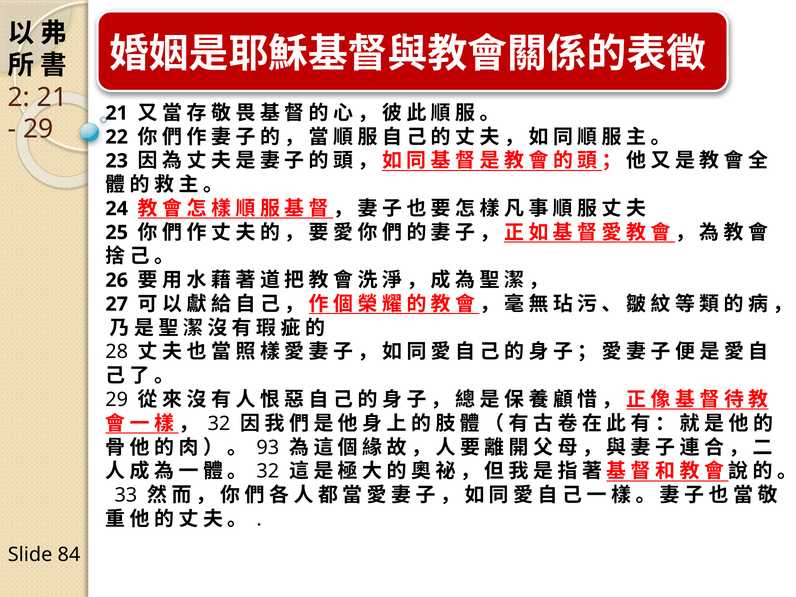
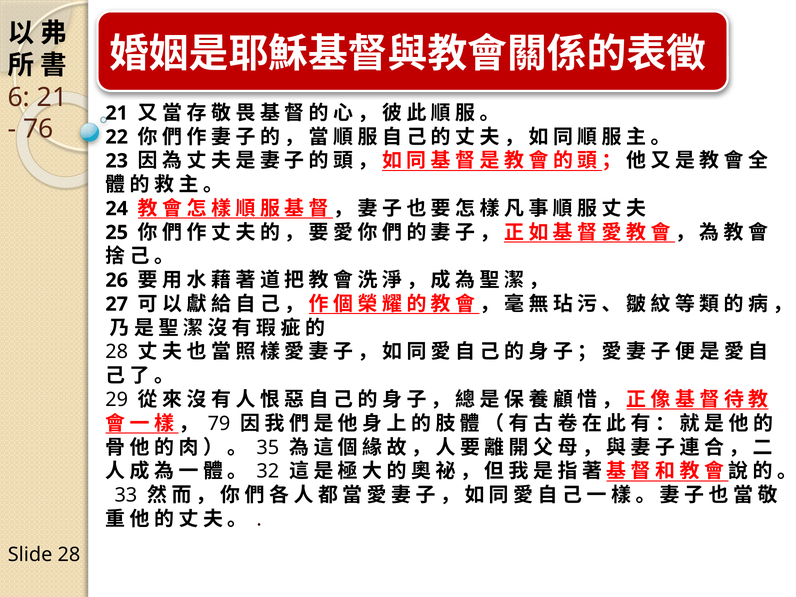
2: 2 -> 6 (19, 97)
29: 29 -> 76 (38, 129)
32: 32 -> 79 (219, 424)
93: 93 -> 35 (268, 447)
Slide 84: 84 -> 28 (69, 555)
